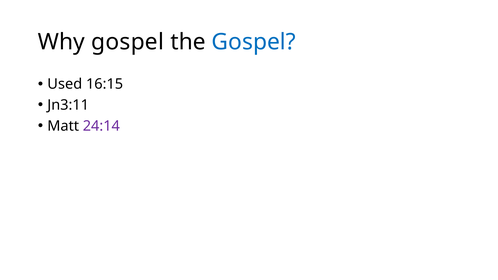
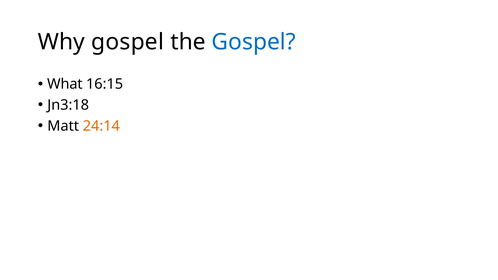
Used: Used -> What (65, 84)
Jn3:11: Jn3:11 -> Jn3:18 (68, 105)
24:14 colour: purple -> orange (101, 126)
